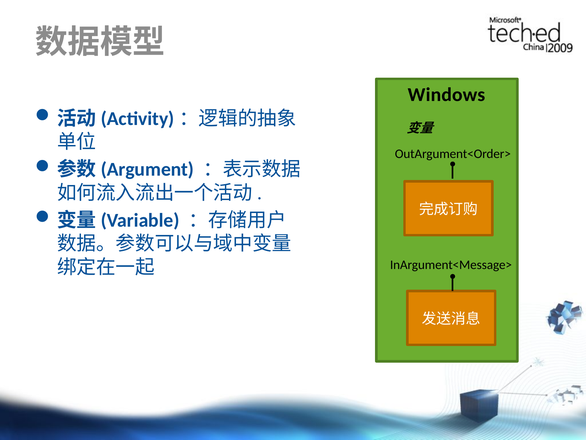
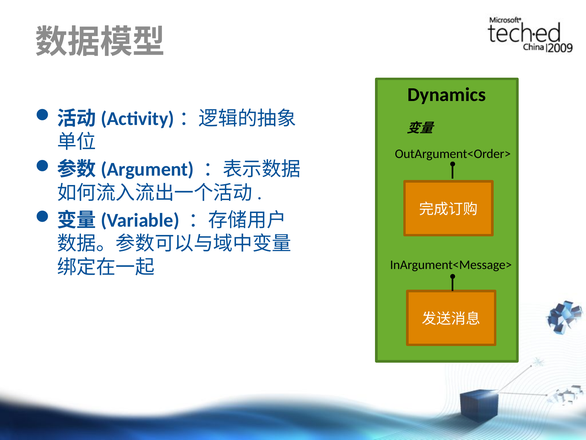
Windows: Windows -> Dynamics (447, 95)
